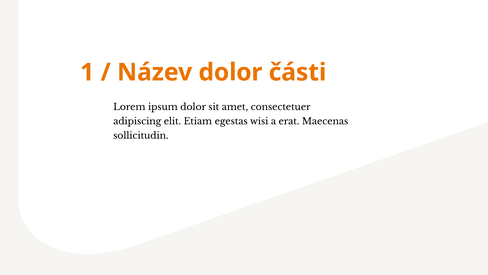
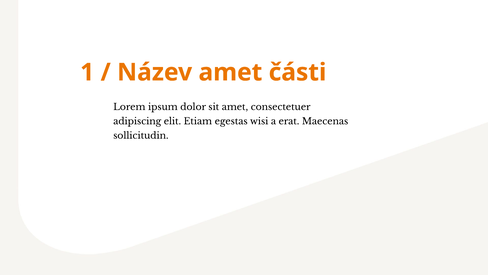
Název dolor: dolor -> amet (230, 72)
